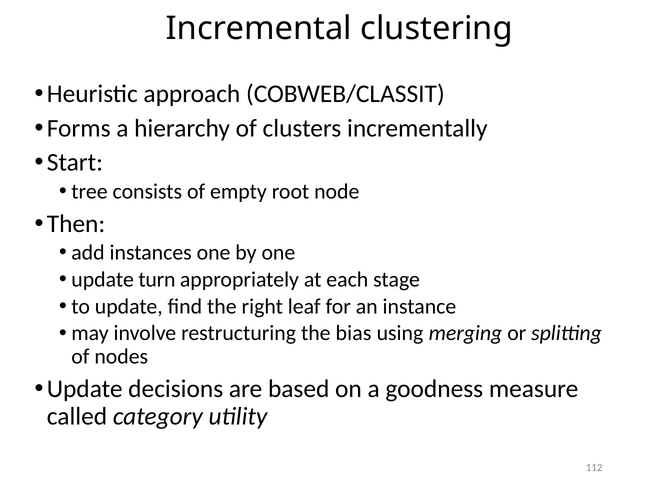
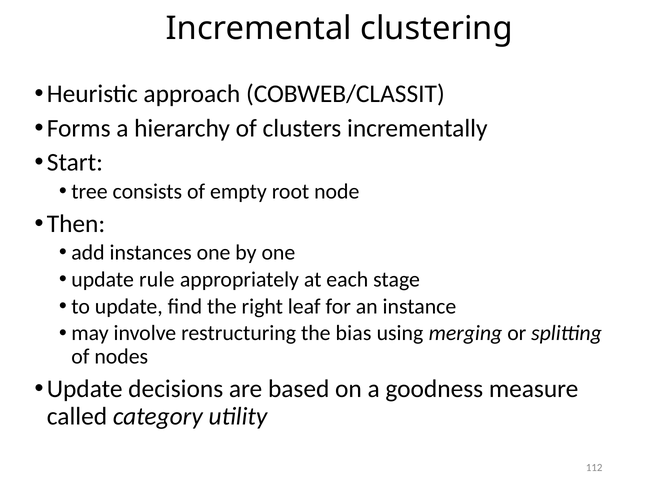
turn: turn -> rule (157, 280)
